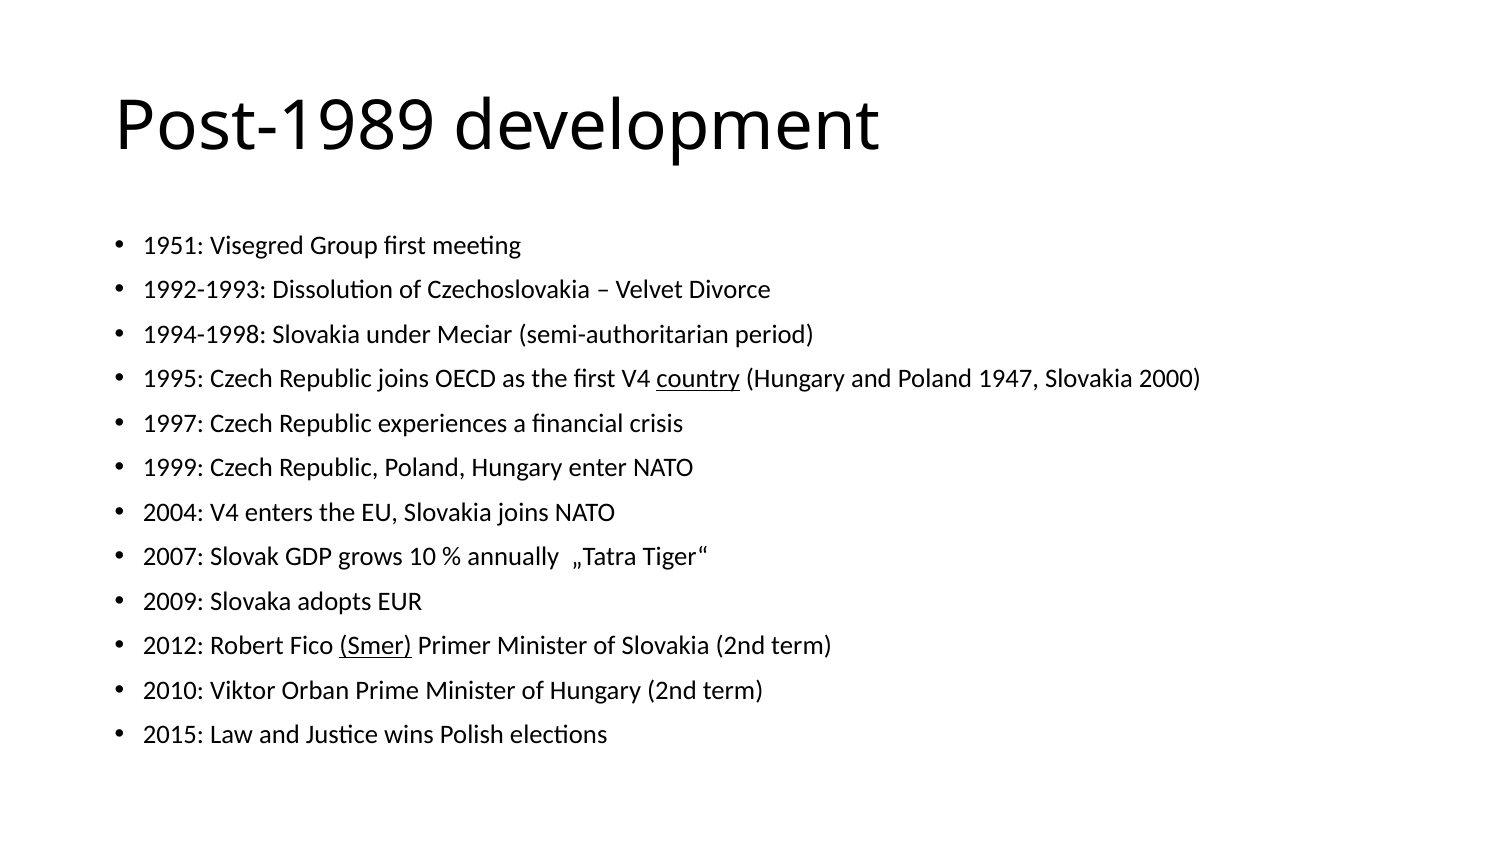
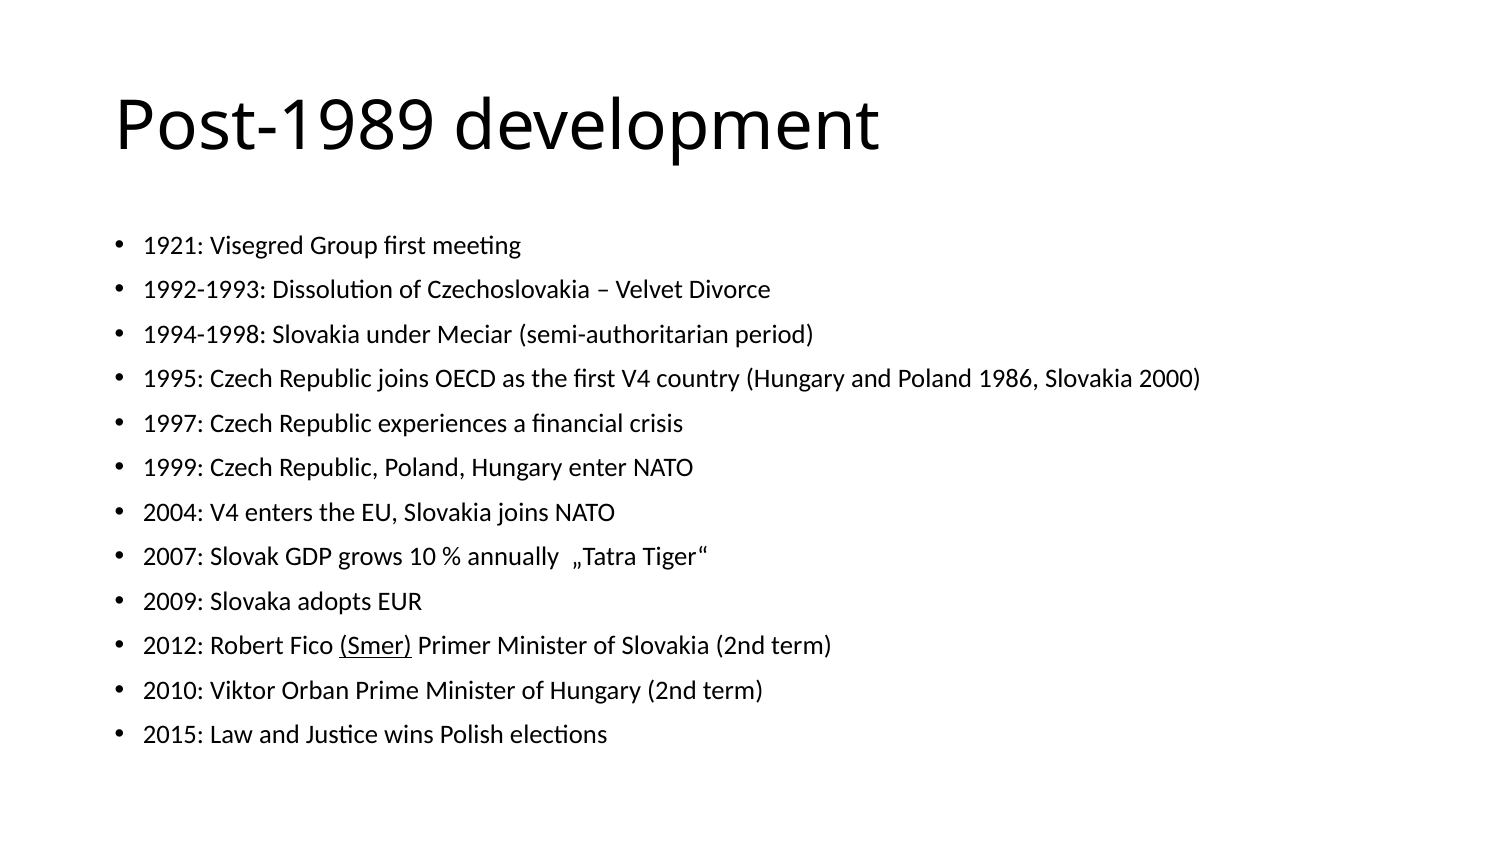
1951: 1951 -> 1921 (174, 245)
country underline: present -> none (698, 379)
1947: 1947 -> 1986 (1009, 379)
